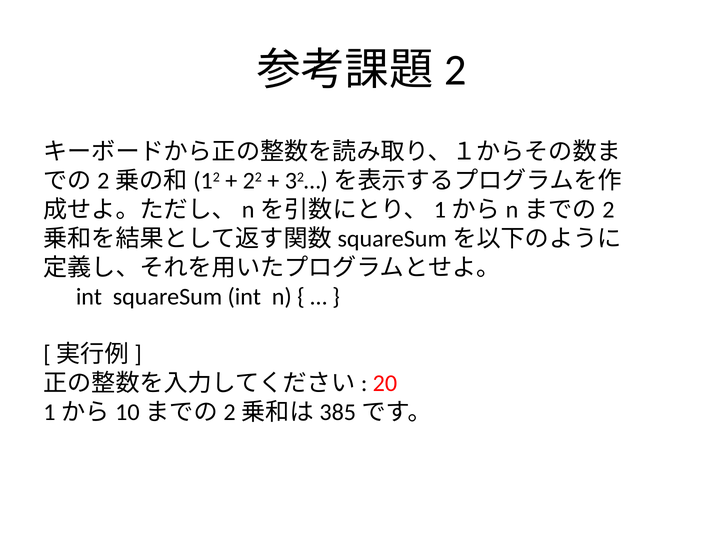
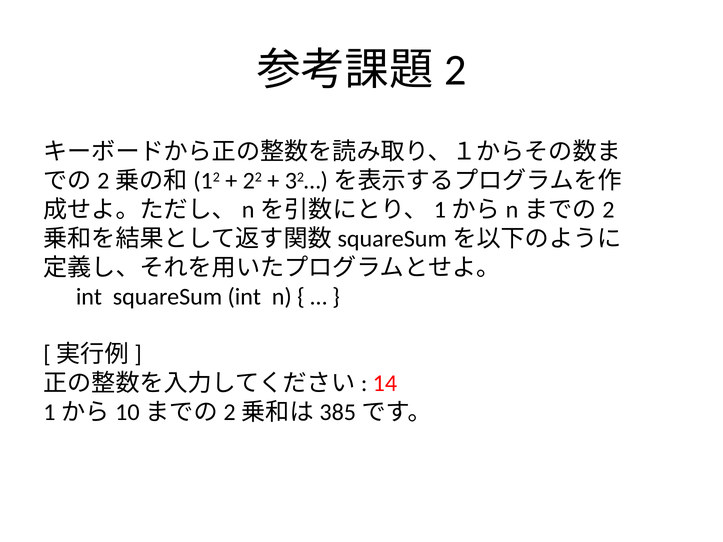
20: 20 -> 14 (385, 383)
